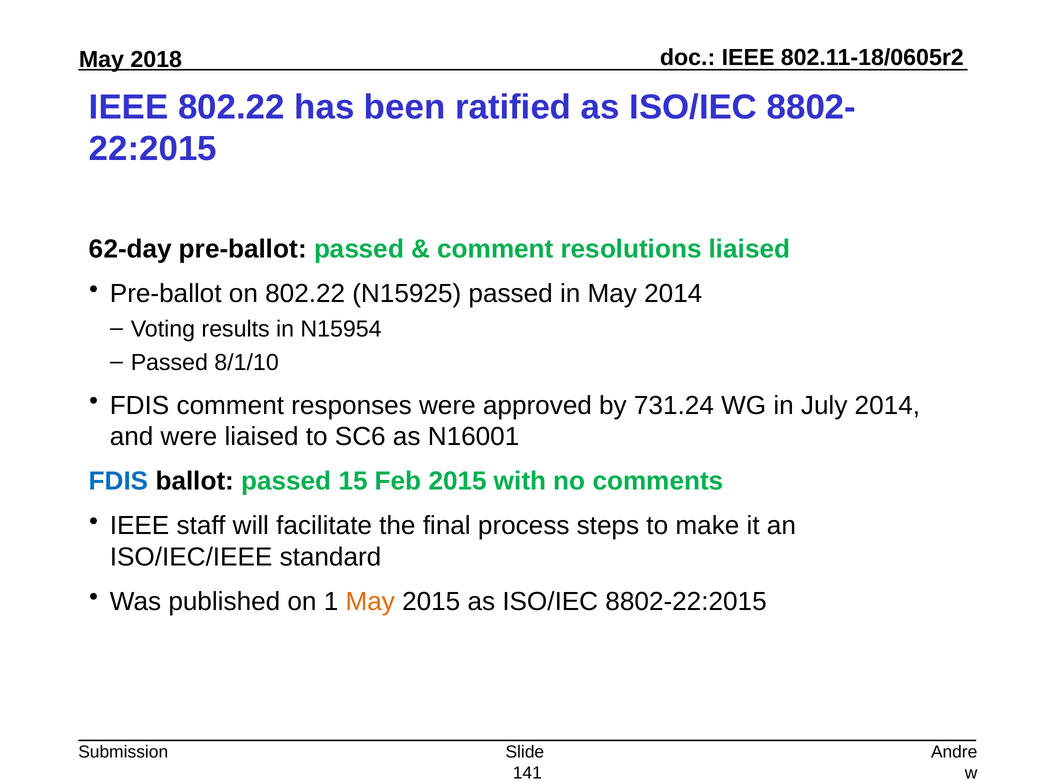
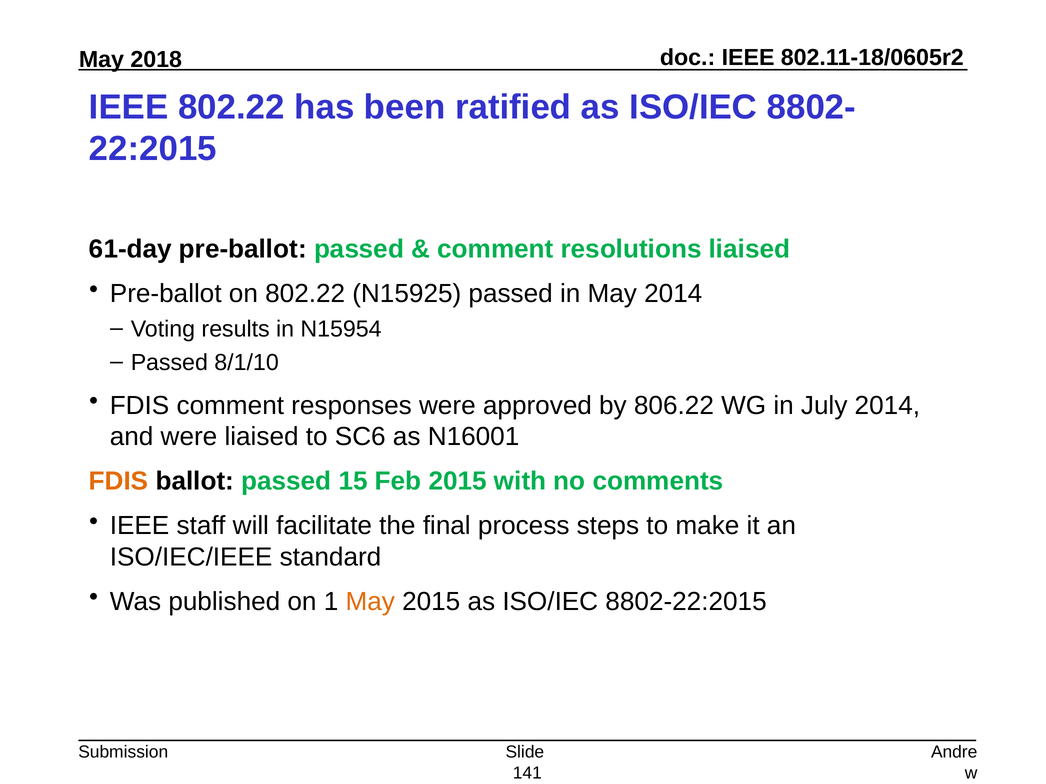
62-day: 62-day -> 61-day (130, 249)
731.24: 731.24 -> 806.22 (674, 406)
FDIS colour: blue -> orange (119, 482)
